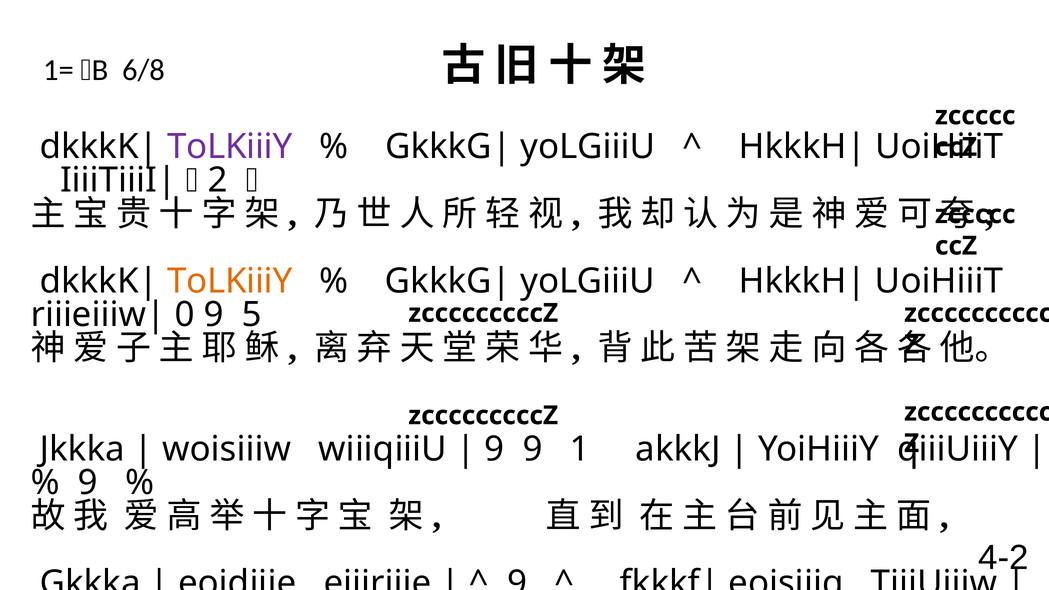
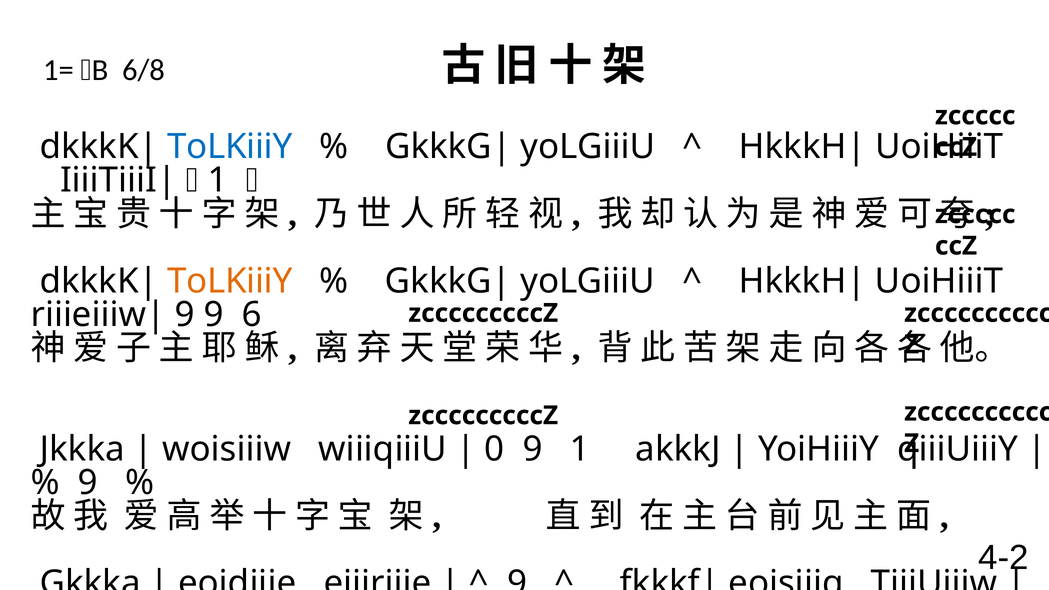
ToLKiiiY colour: purple -> blue (230, 147)
2: 2 -> 1 (218, 180)
0: 0 -> 9 (185, 315)
5: 5 -> 6 (252, 315)
9: 9 -> 0 (495, 449)
